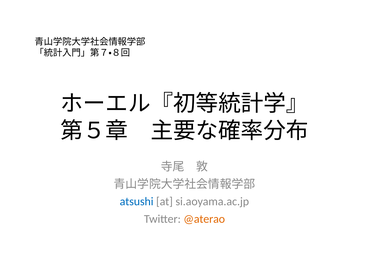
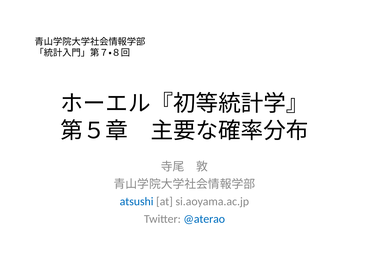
@aterao colour: orange -> blue (204, 219)
